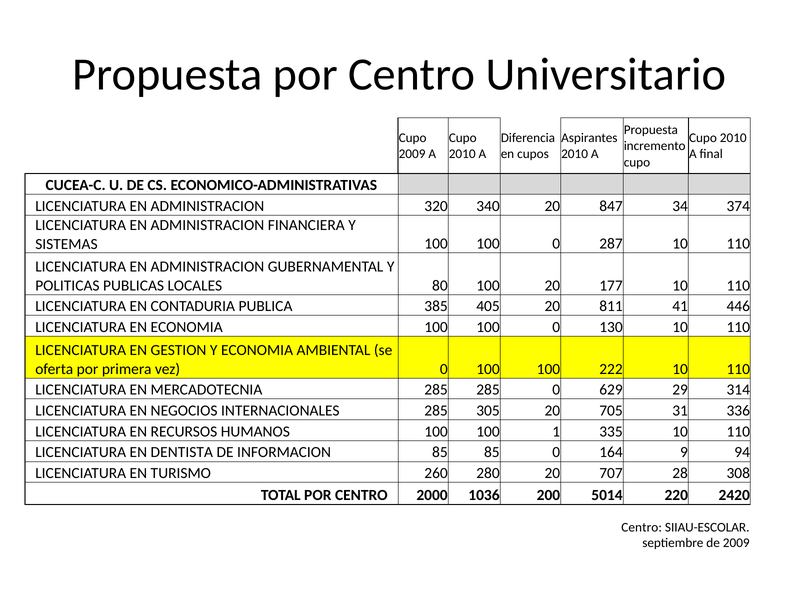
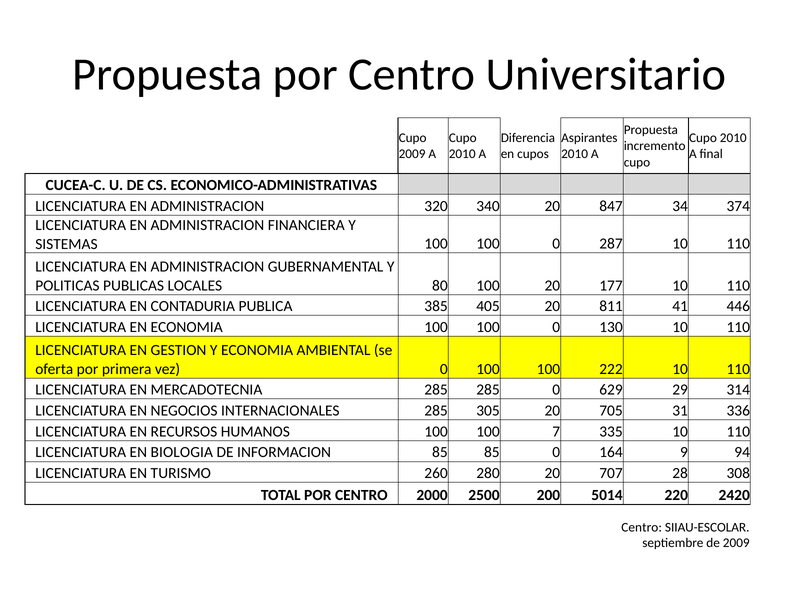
1: 1 -> 7 (556, 432)
DENTISTA: DENTISTA -> BIOLOGIA (182, 453)
1036: 1036 -> 2500 (484, 496)
